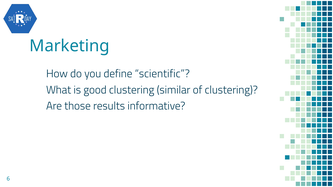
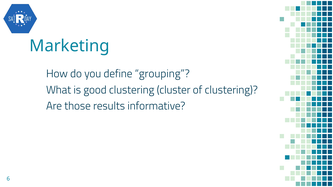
scientific: scientific -> grouping (162, 74)
similar: similar -> cluster (174, 90)
